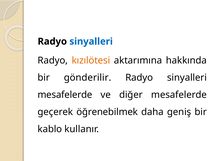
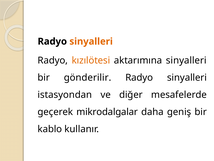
sinyalleri colour: blue -> orange (91, 41)
aktarımına hakkında: hakkında -> sinyalleri (186, 60)
mesafelerde: mesafelerde -> istasyondan (65, 94)
öğrenebilmek: öğrenebilmek -> mikrodalgalar (107, 112)
